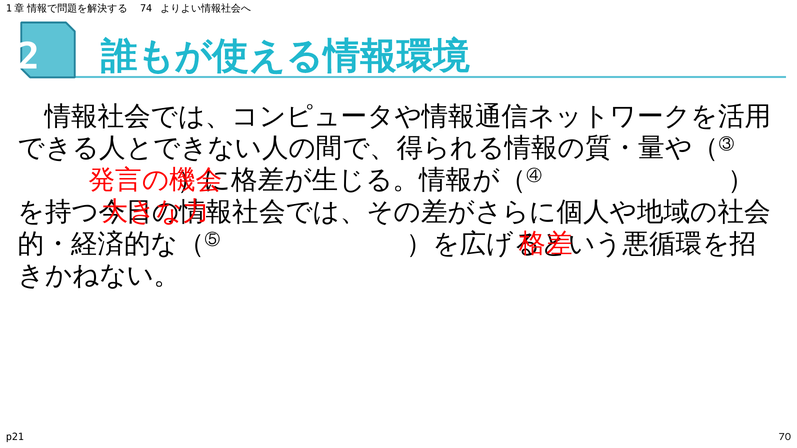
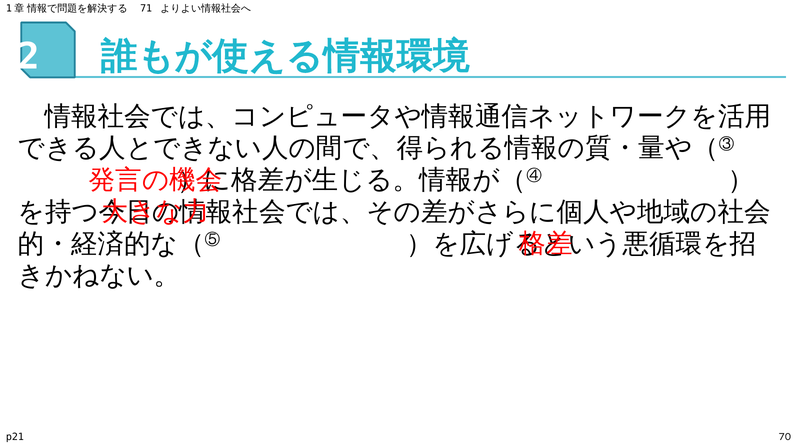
74: 74 -> 71 (146, 8)
